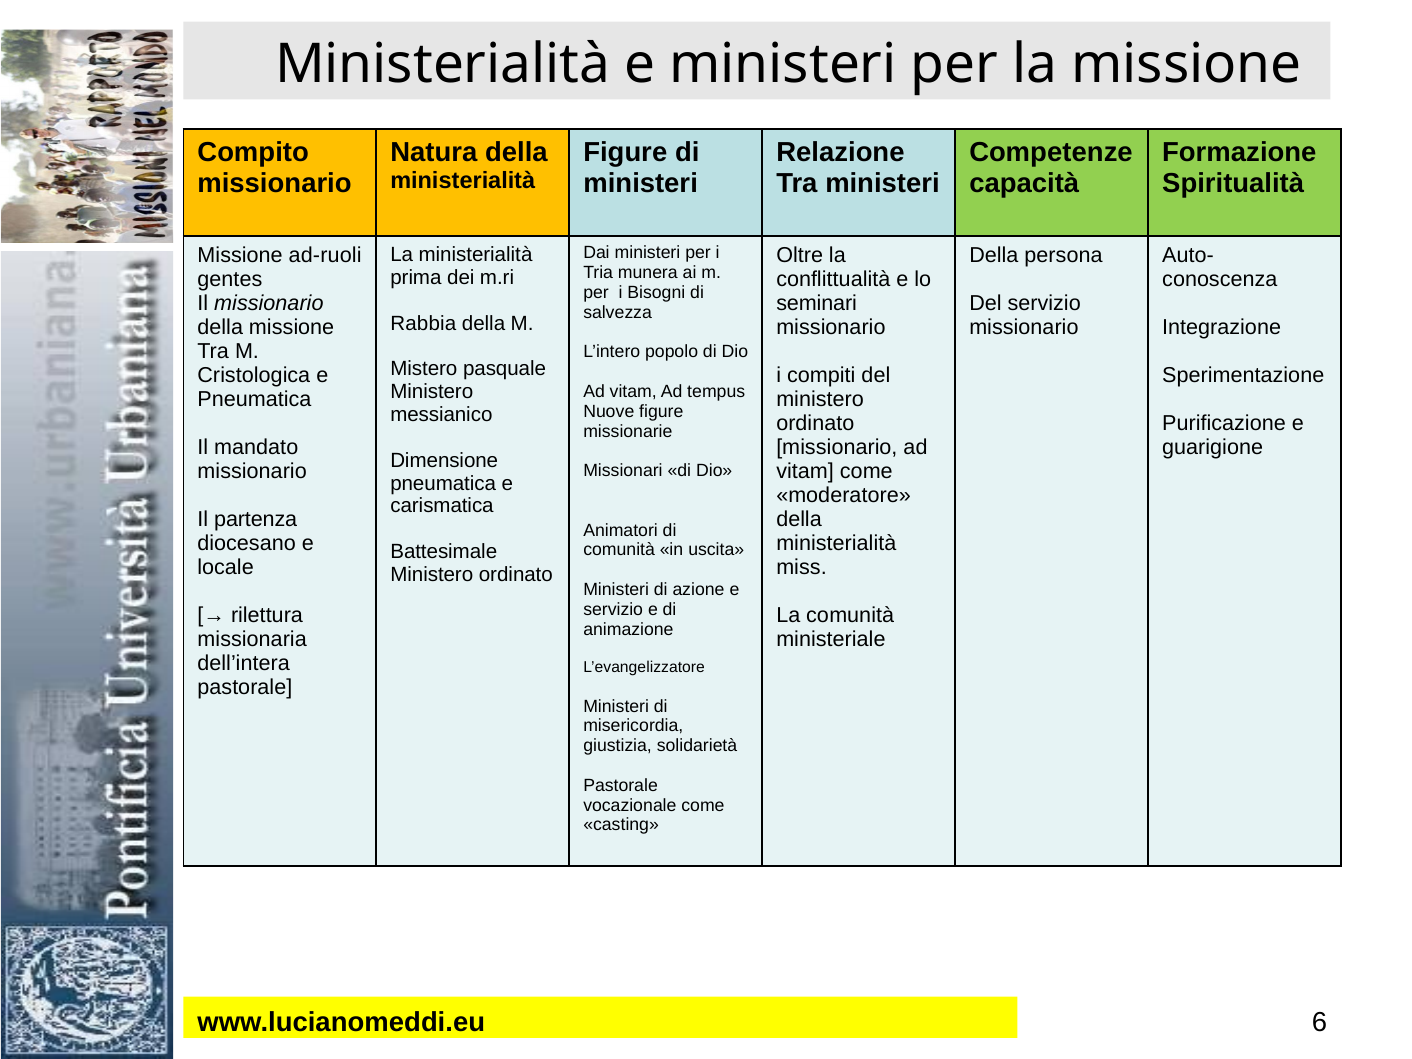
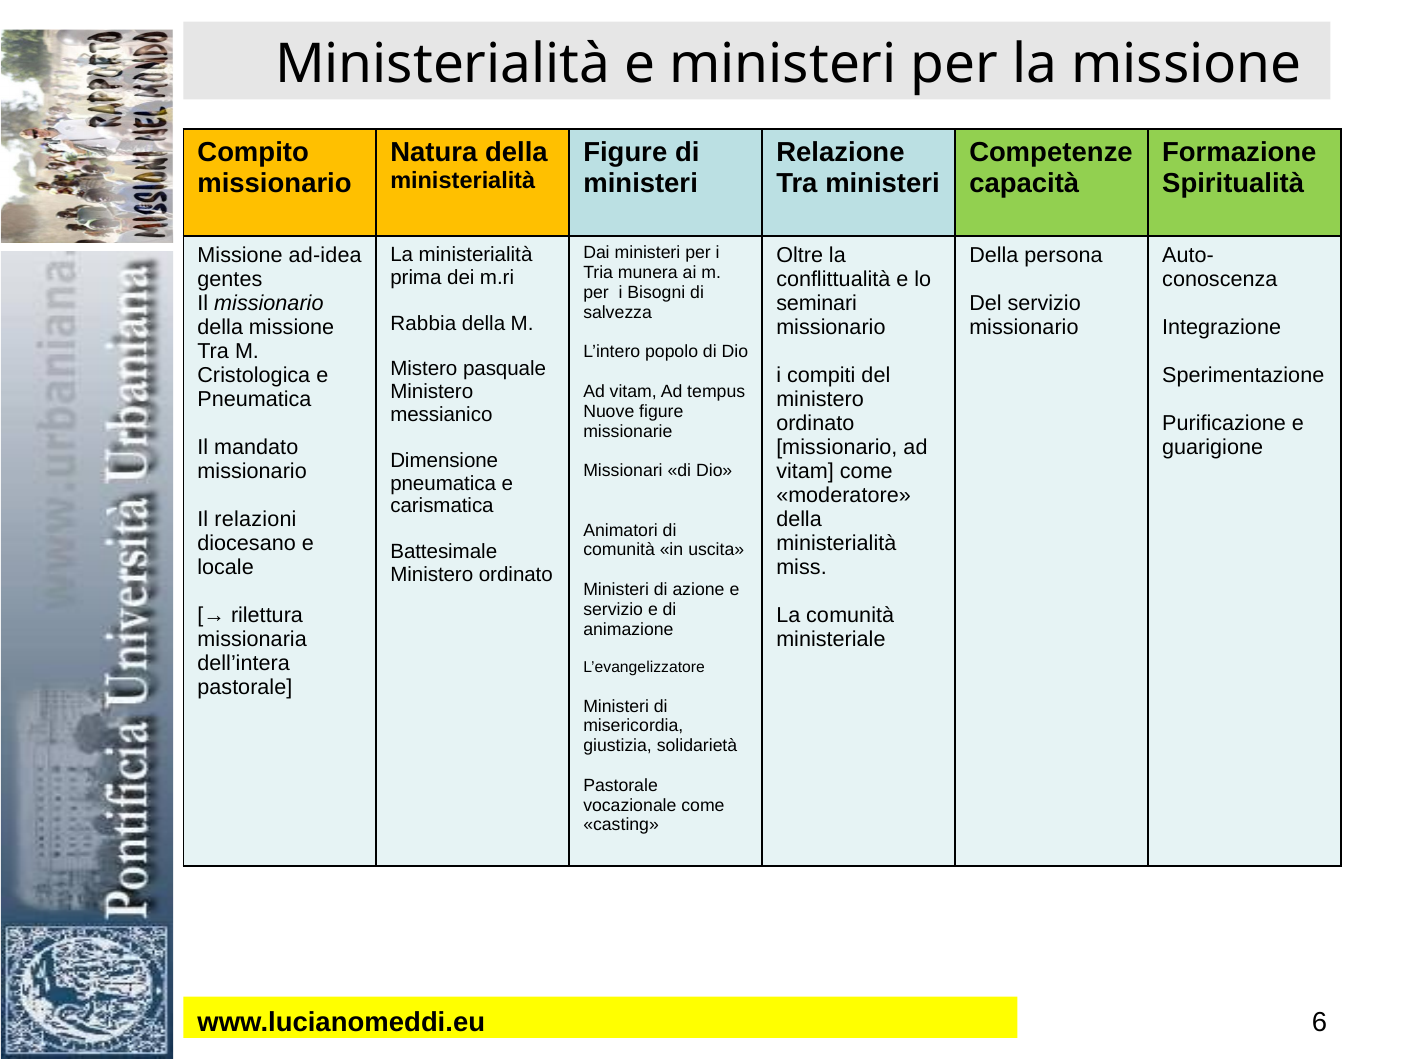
ad-ruoli: ad-ruoli -> ad-idea (325, 255)
partenza: partenza -> relazioni (256, 520)
